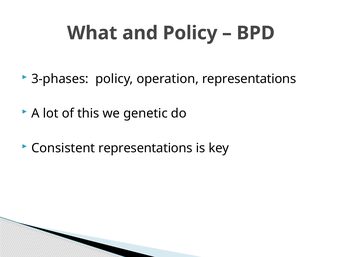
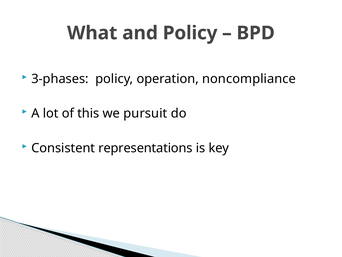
operation representations: representations -> noncompliance (249, 79)
genetic: genetic -> pursuit (145, 113)
